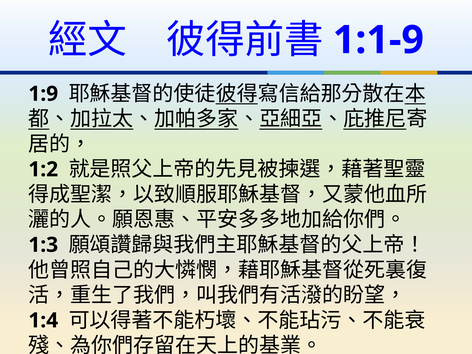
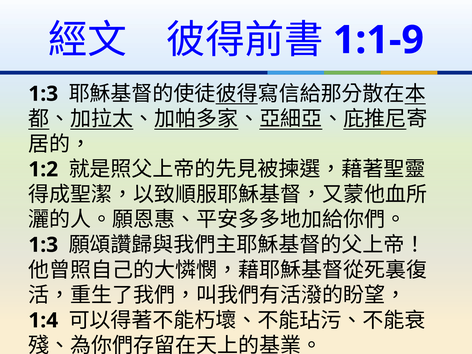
1:9: 1:9 -> 1:3 (43, 94)
